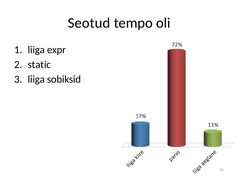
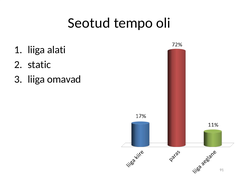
expr: expr -> alati (56, 50)
sobiksid: sobiksid -> omavad (64, 80)
